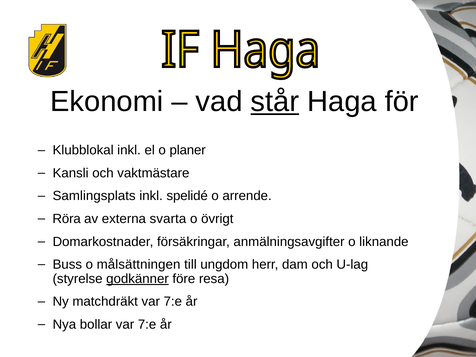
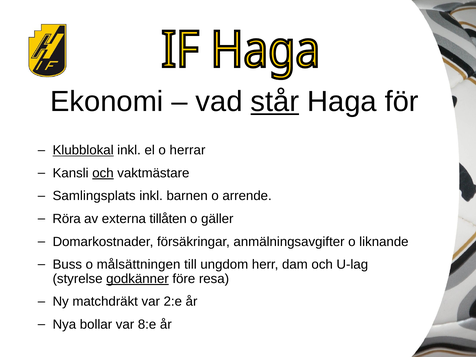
Klubblokal underline: none -> present (83, 150)
planer: planer -> herrar (187, 150)
och underline: none -> present (103, 173)
spelidé: spelidé -> barnen (187, 196)
svarta: svarta -> tillåten (168, 219)
övrigt: övrigt -> gäller (217, 219)
matchdräkt var 7:e: 7:e -> 2:e (173, 302)
bollar var 7:e: 7:e -> 8:e (147, 324)
